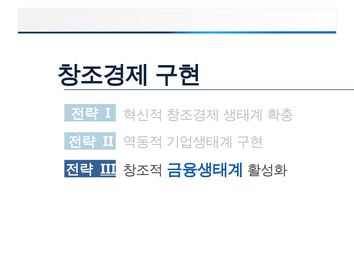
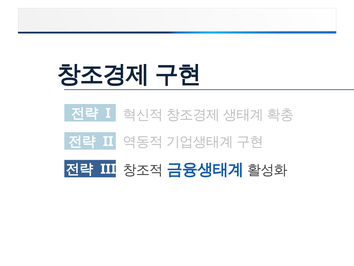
III underline: present -> none (108, 169)
